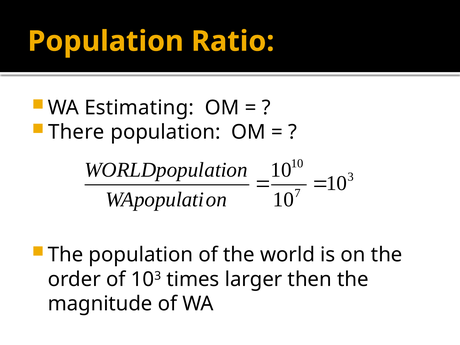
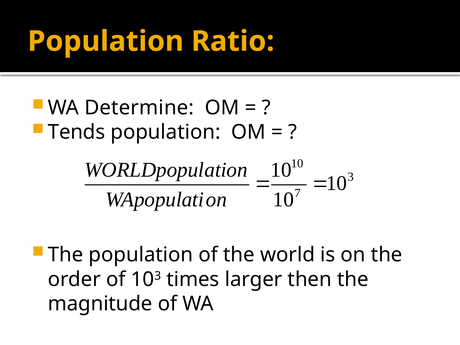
Estimating: Estimating -> Determine (139, 108)
There: There -> Tends (77, 132)
